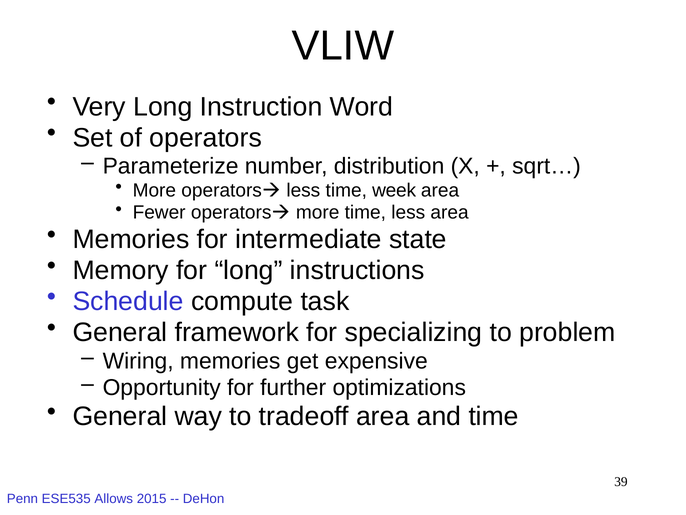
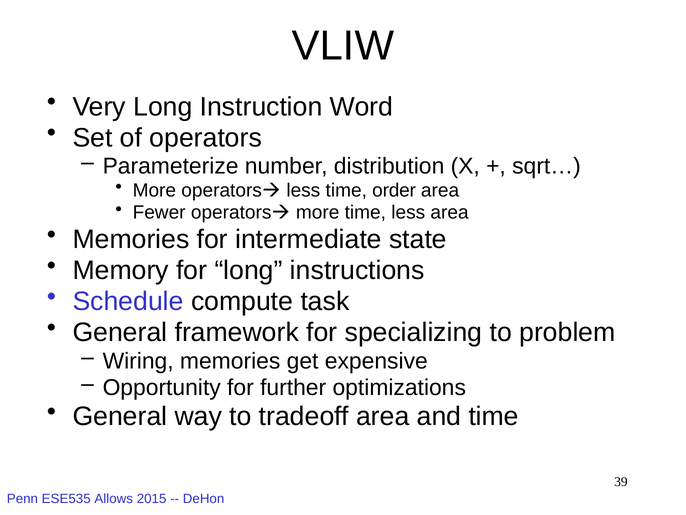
week: week -> order (394, 190)
